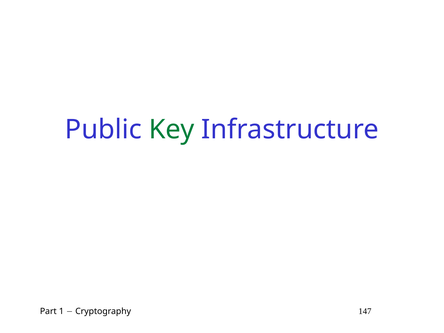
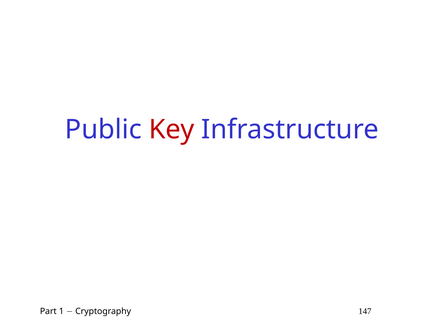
Key colour: green -> red (172, 130)
